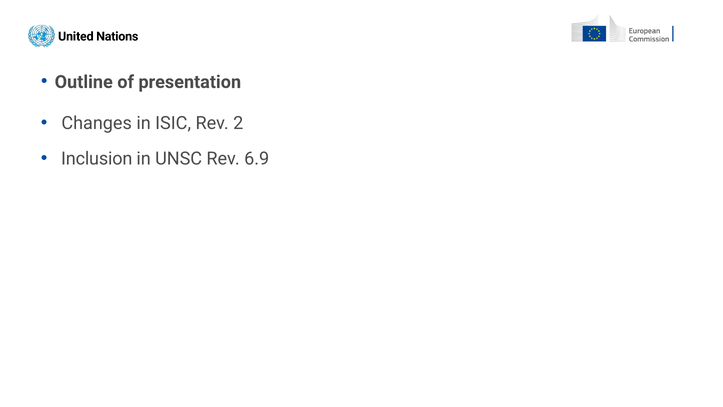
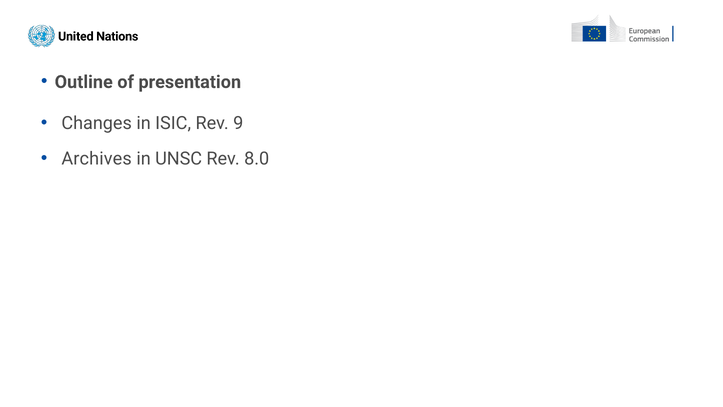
2: 2 -> 9 (238, 123)
Inclusion: Inclusion -> Archives (97, 158)
6.9: 6.9 -> 8.0 (257, 158)
